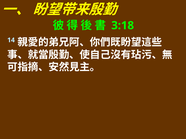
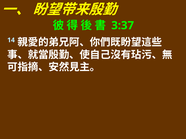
3:18: 3:18 -> 3:37 (123, 26)
